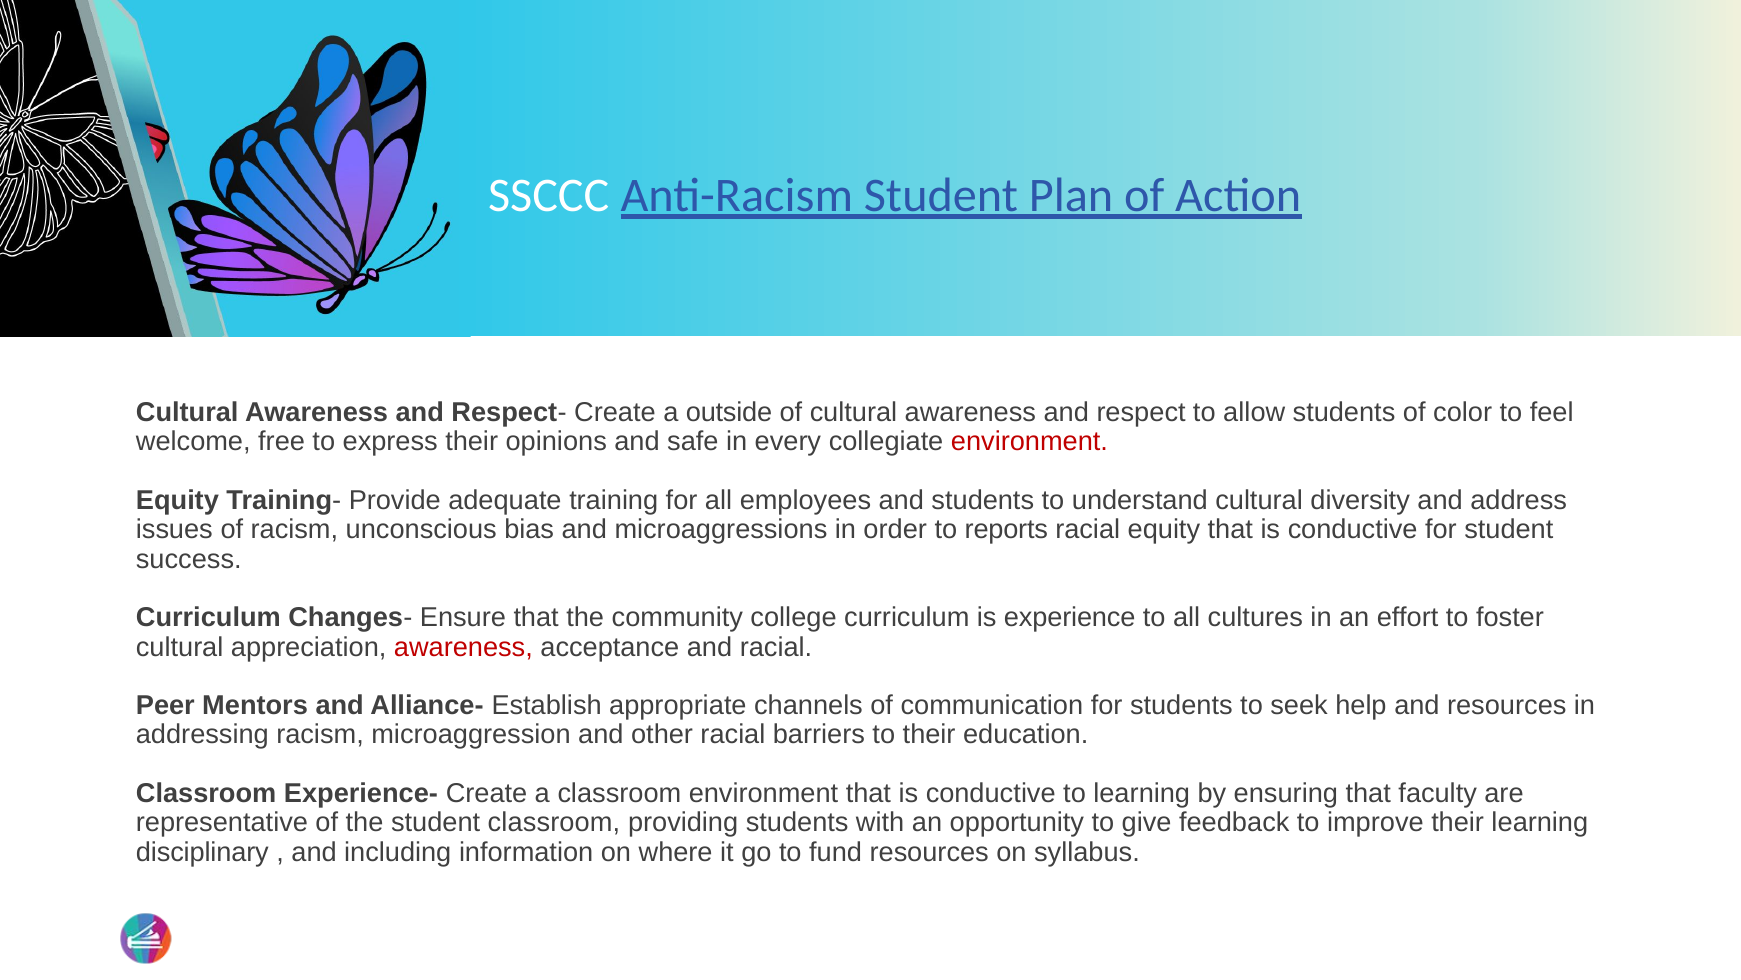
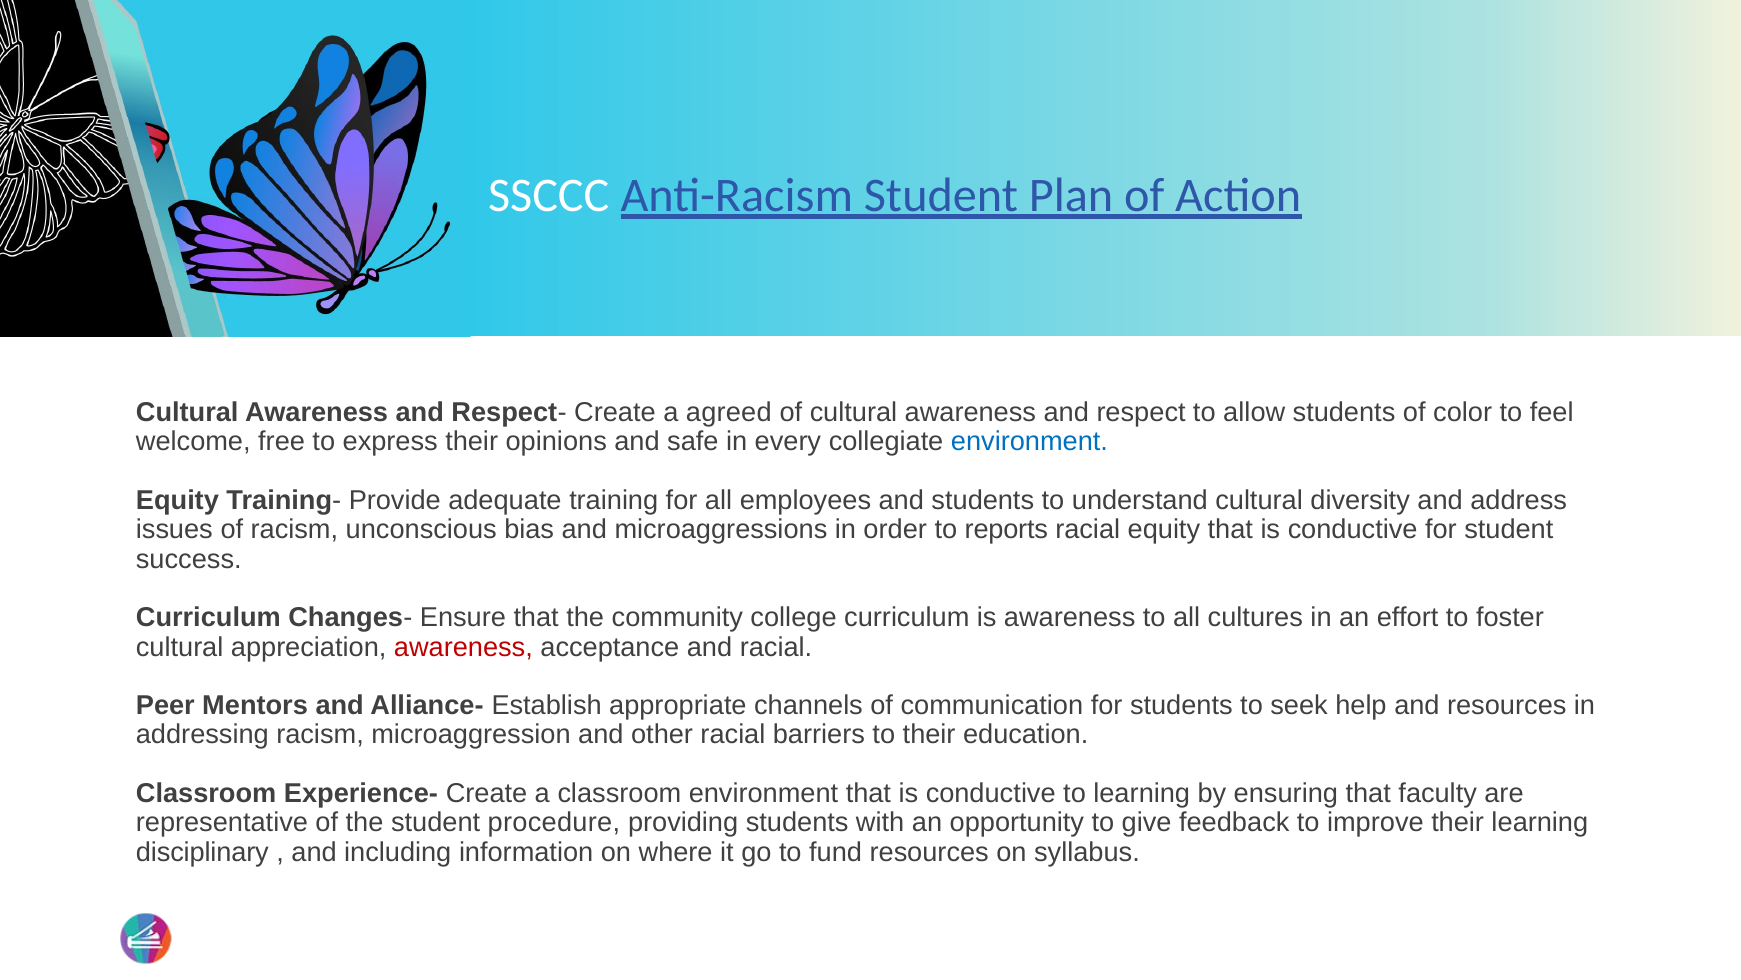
outside: outside -> agreed (729, 412)
environment colour: red -> blue (1029, 442)
is experience: experience -> awareness (1070, 617)
student classroom: classroom -> procedure (554, 822)
